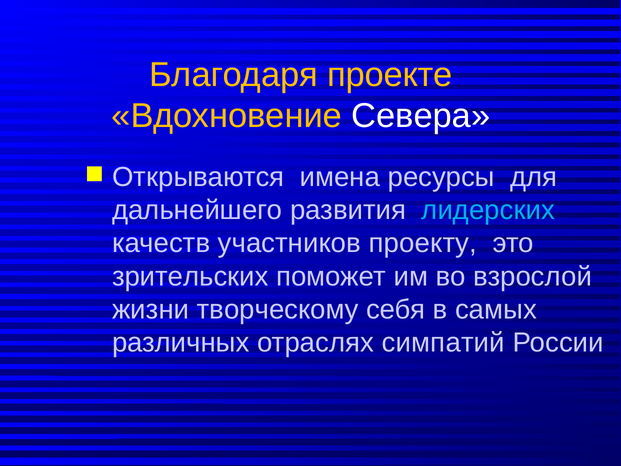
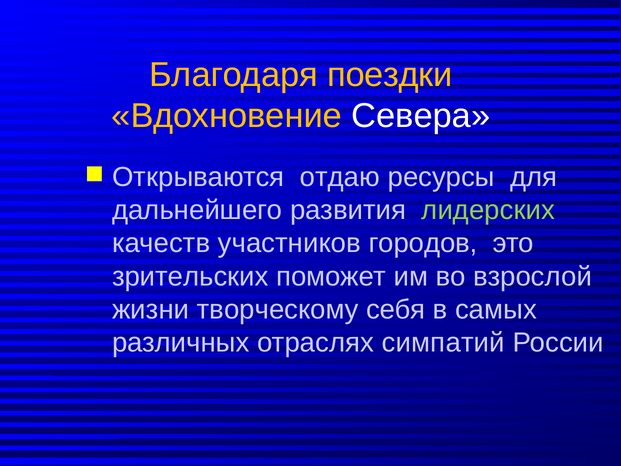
проекте: проекте -> поездки (390, 75)
имена: имена -> отдаю (340, 177)
лидерских colour: light blue -> light green (488, 210)
проекту: проекту -> городов (423, 243)
